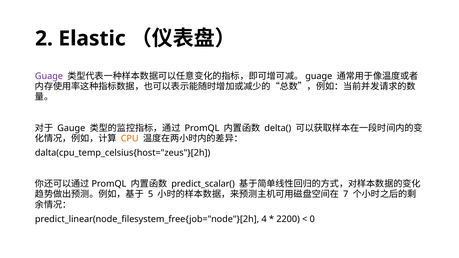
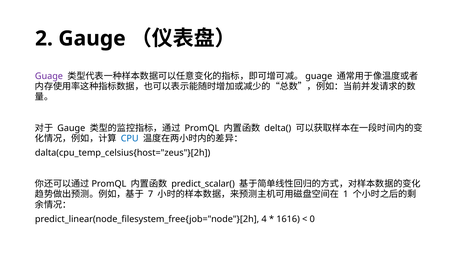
2 Elastic: Elastic -> Gauge (92, 39)
CPU colour: orange -> blue (130, 139)
5: 5 -> 7 (151, 194)
7: 7 -> 1 (346, 194)
2200: 2200 -> 1616 (288, 219)
